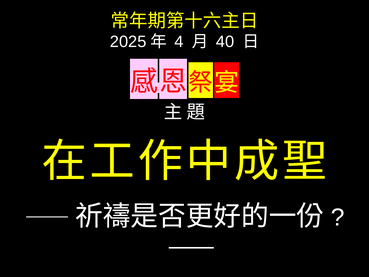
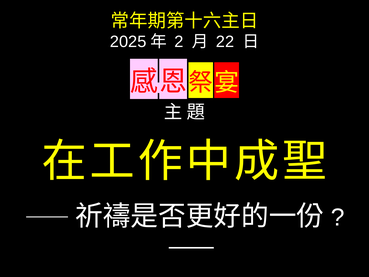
4: 4 -> 2 (179, 42)
40: 40 -> 22 (225, 42)
